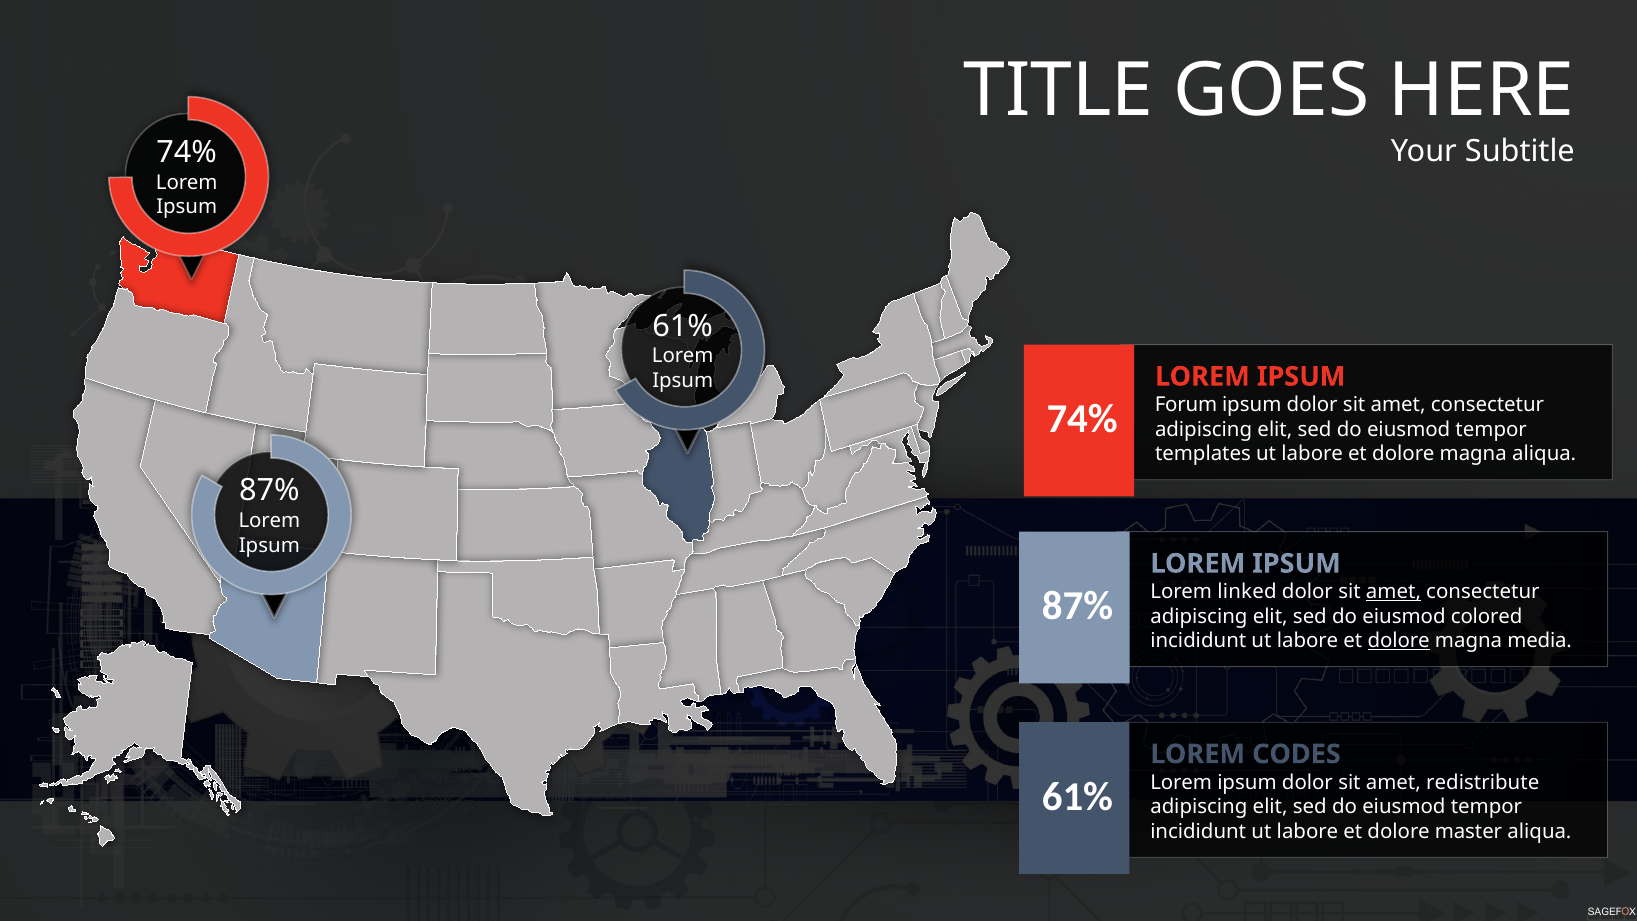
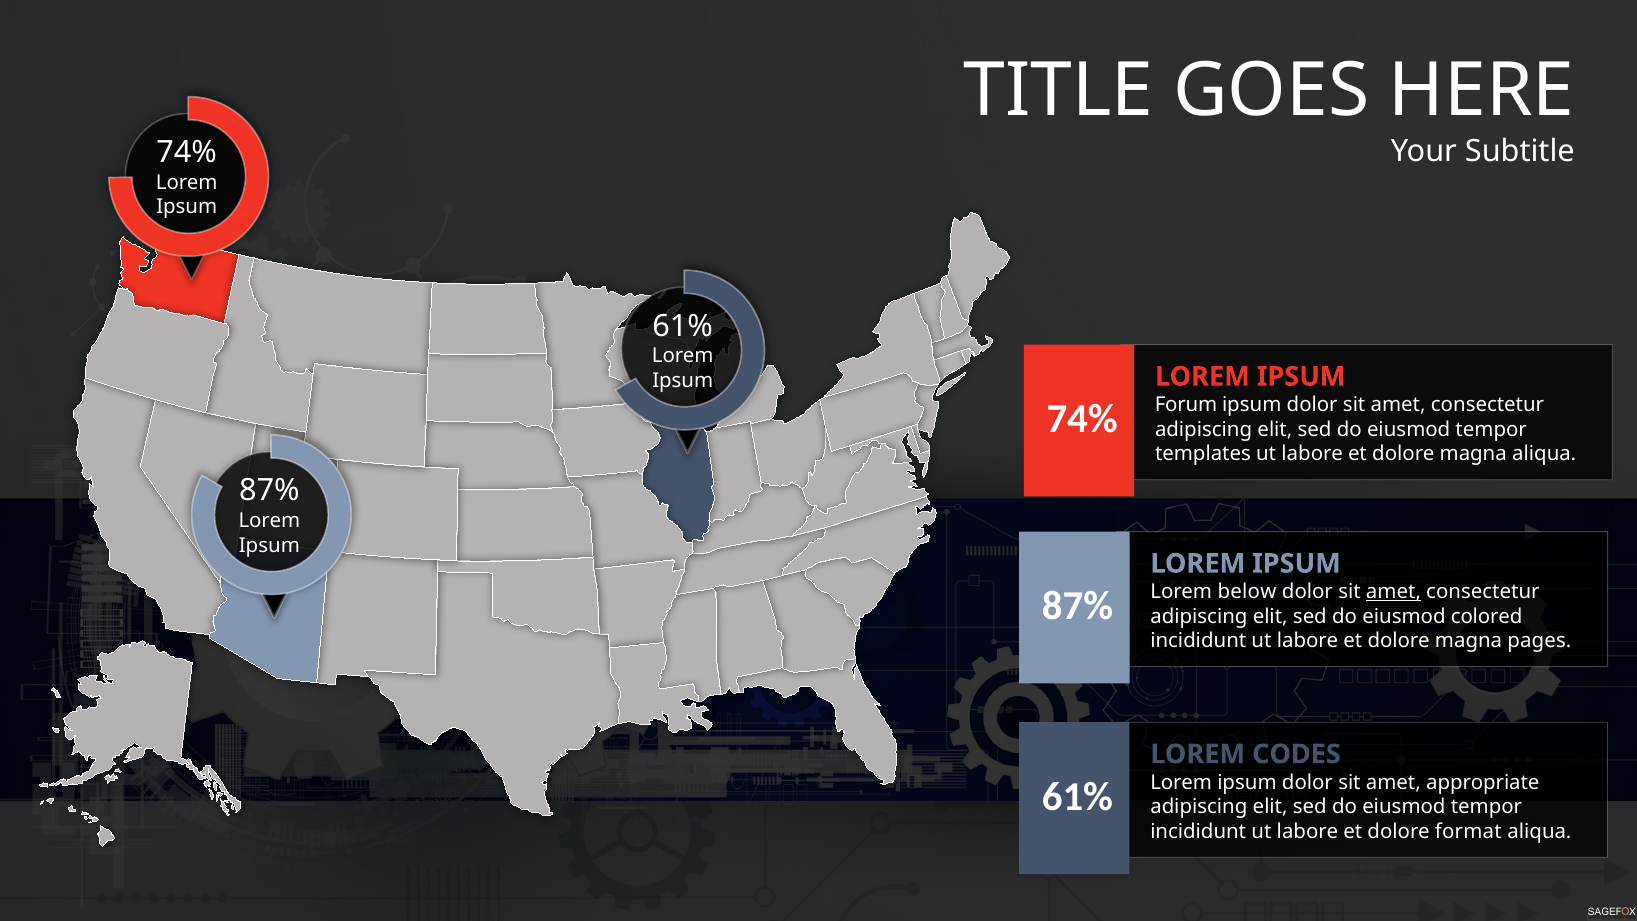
linked: linked -> below (1247, 592)
dolore underline: present -> none (1399, 641)
media: media -> pages (1539, 641)
redistribute: redistribute -> appropriate (1483, 782)
master: master -> format (1468, 831)
